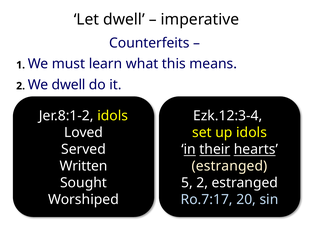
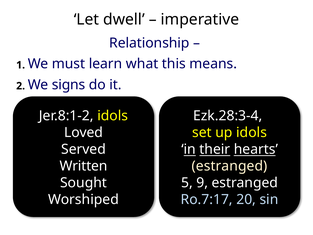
Counterfeits: Counterfeits -> Relationship (149, 43)
We dwell: dwell -> signs (69, 85)
Ezk.12:3-4: Ezk.12:3-4 -> Ezk.28:3-4 (228, 116)
5 2: 2 -> 9 (202, 183)
